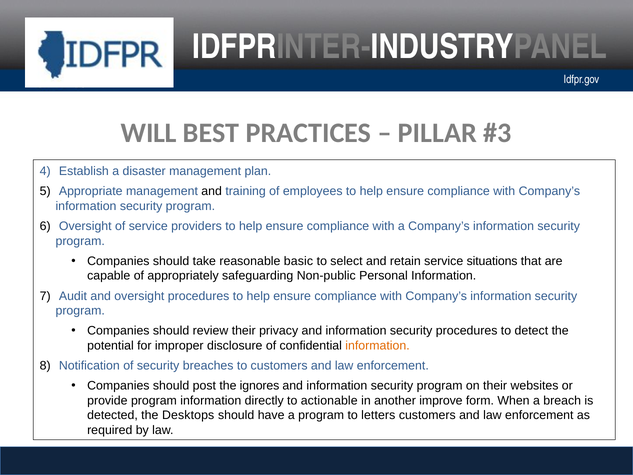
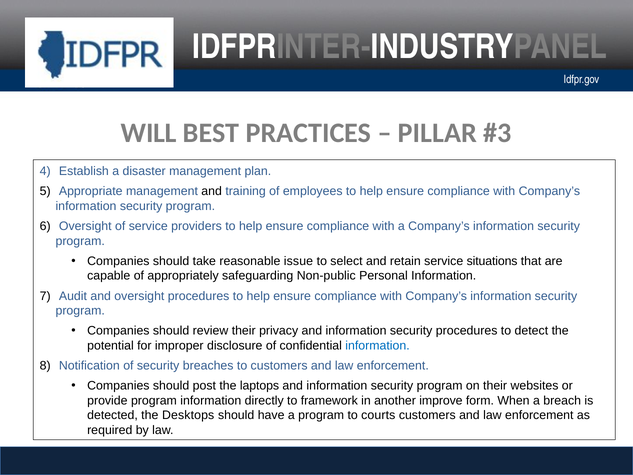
basic: basic -> issue (298, 261)
information colour: orange -> blue (378, 345)
ignores: ignores -> laptops (260, 386)
actionable: actionable -> framework (329, 400)
letters: letters -> courts (378, 415)
